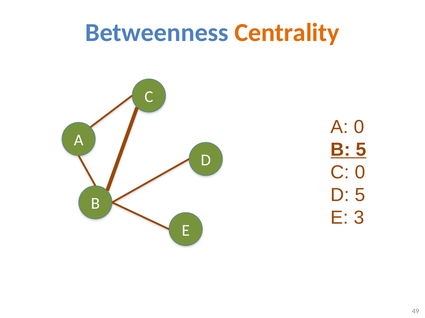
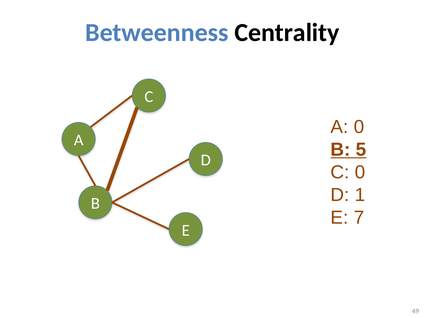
Centrality colour: orange -> black (287, 33)
D 5: 5 -> 1 (360, 195)
3: 3 -> 7 (359, 218)
